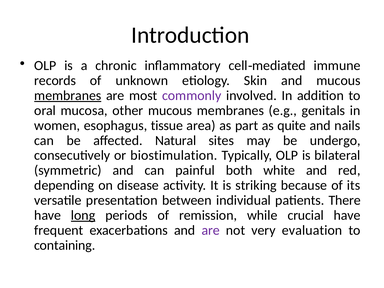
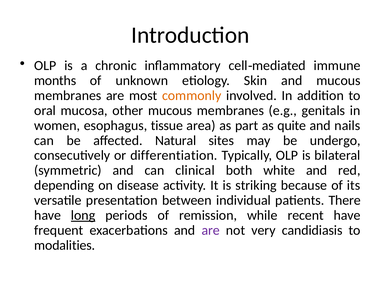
records: records -> months (55, 81)
membranes underline: present -> none (68, 96)
commonly colour: purple -> orange (192, 96)
biostimulation: biostimulation -> differentiation (174, 155)
painful: painful -> clinical (195, 170)
crucial: crucial -> recent (306, 215)
evaluation: evaluation -> candidiasis (312, 230)
containing: containing -> modalities (65, 245)
